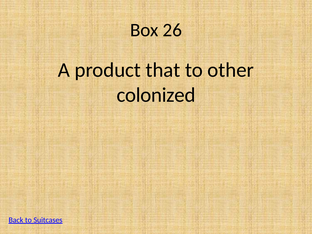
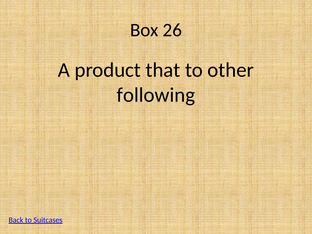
colonized: colonized -> following (156, 95)
